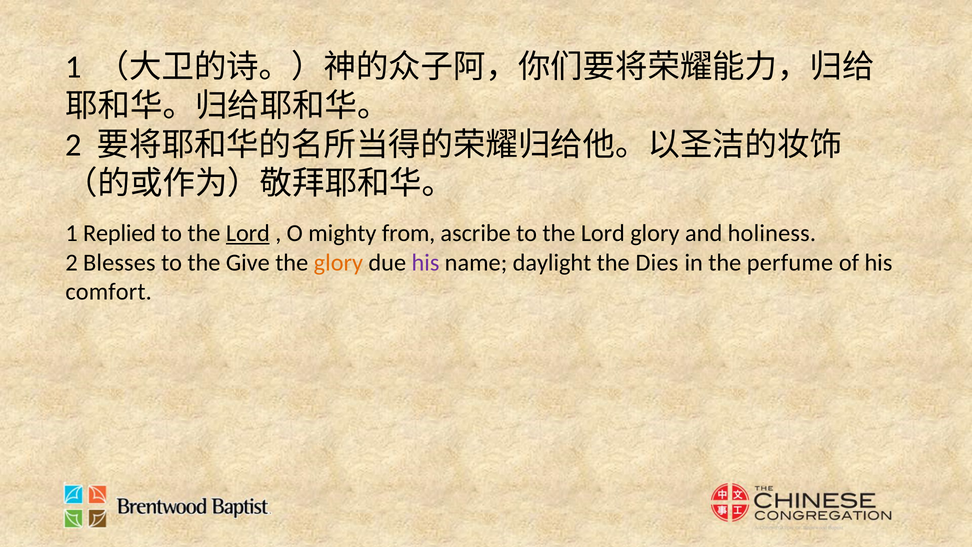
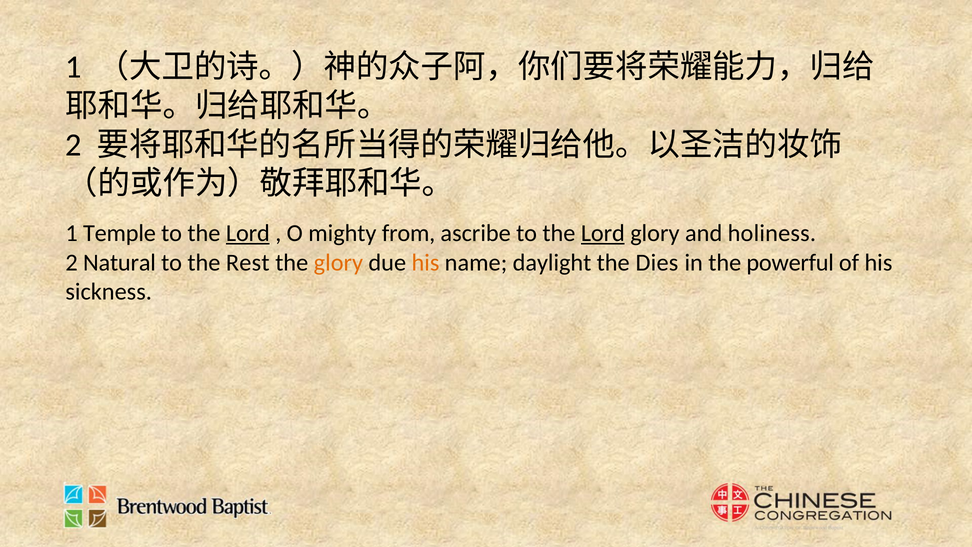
Replied: Replied -> Temple (119, 233)
Lord underline: none -> present (603, 233)
Blesses: Blesses -> Natural (119, 262)
Give: Give -> Rest (248, 262)
his colour: purple -> orange (426, 262)
perfume: perfume -> powerful (790, 262)
comfort: comfort -> sickness (109, 292)
